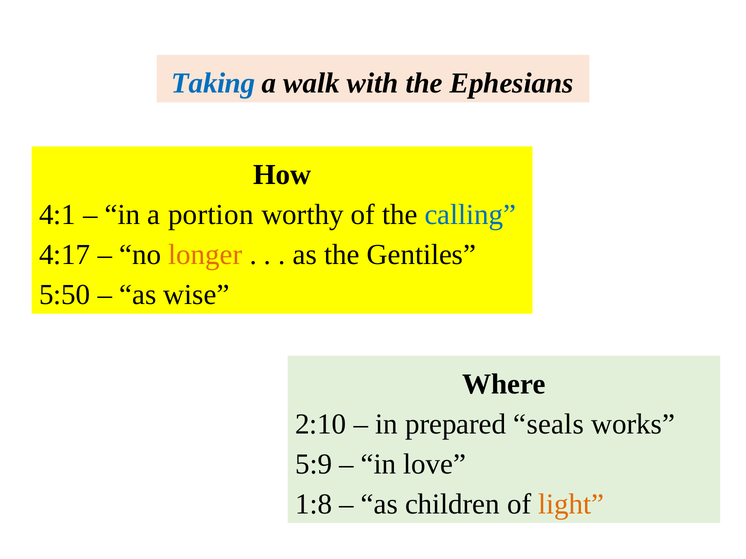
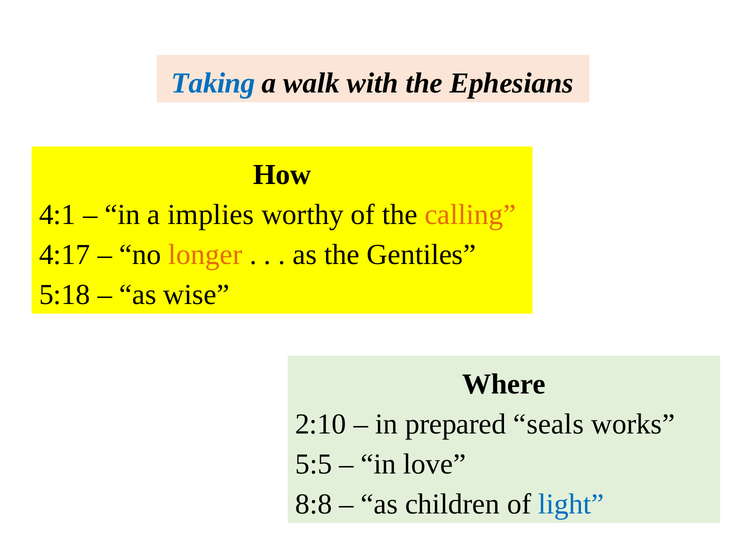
portion: portion -> implies (211, 215)
calling colour: blue -> orange (470, 215)
5:50: 5:50 -> 5:18 (65, 295)
5:9: 5:9 -> 5:5 (314, 464)
1:8: 1:8 -> 8:8 (314, 504)
light colour: orange -> blue (571, 504)
